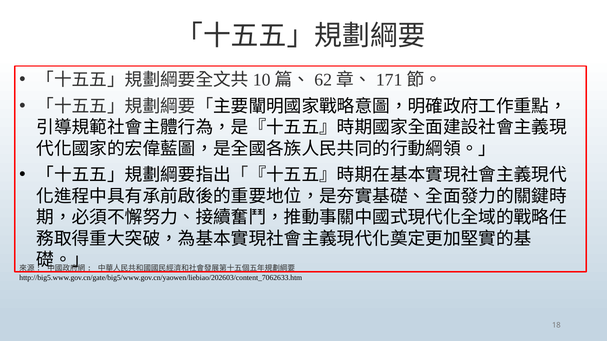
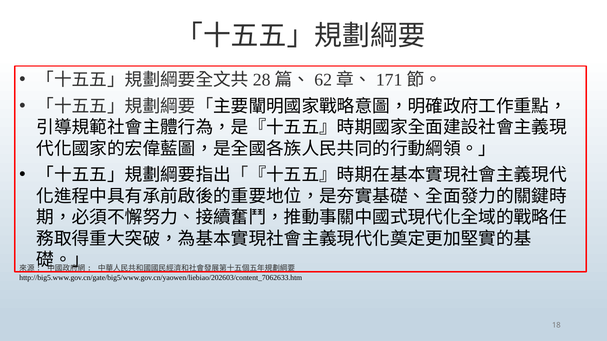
10: 10 -> 28 (262, 80)
